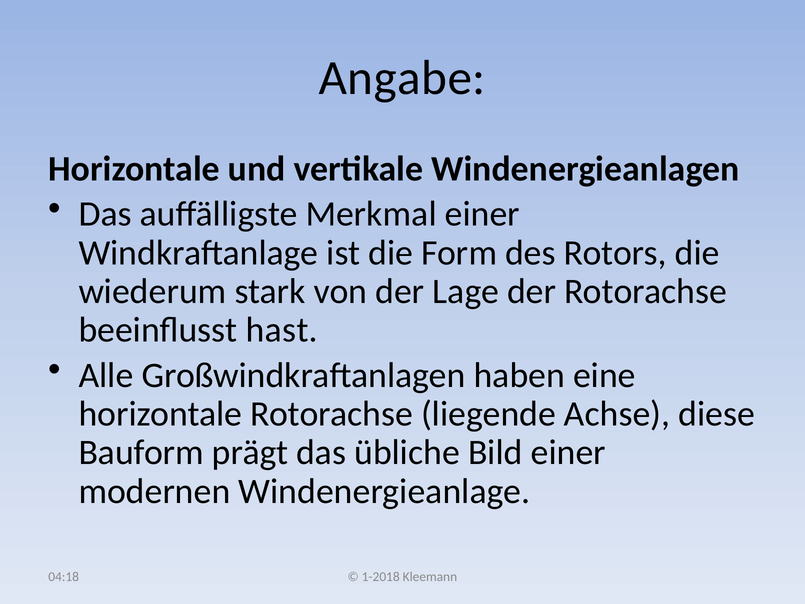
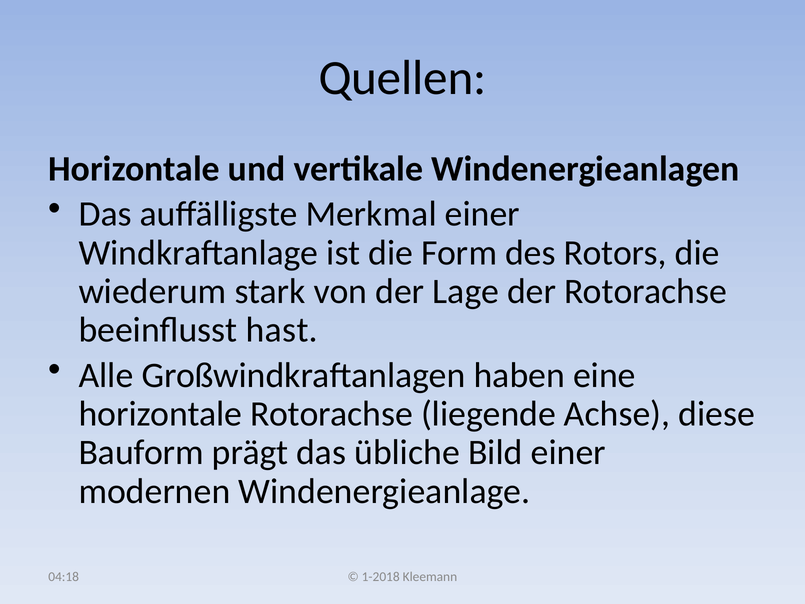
Angabe: Angabe -> Quellen (402, 78)
